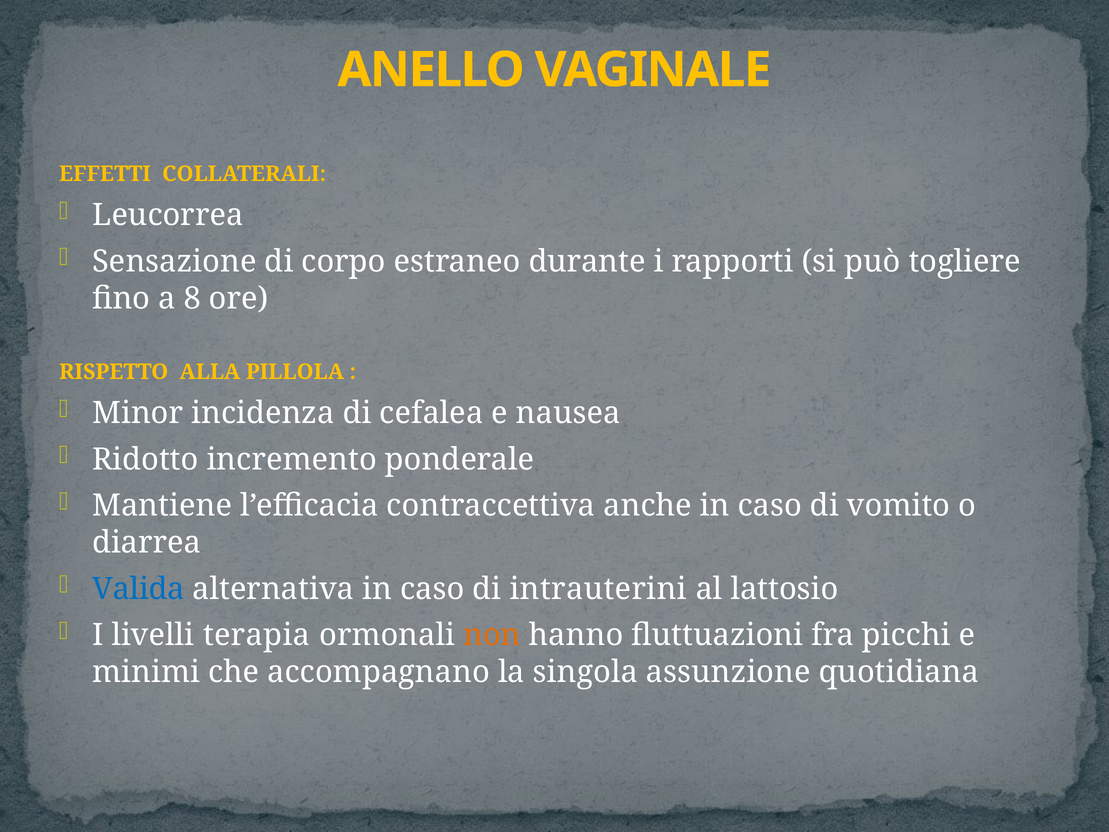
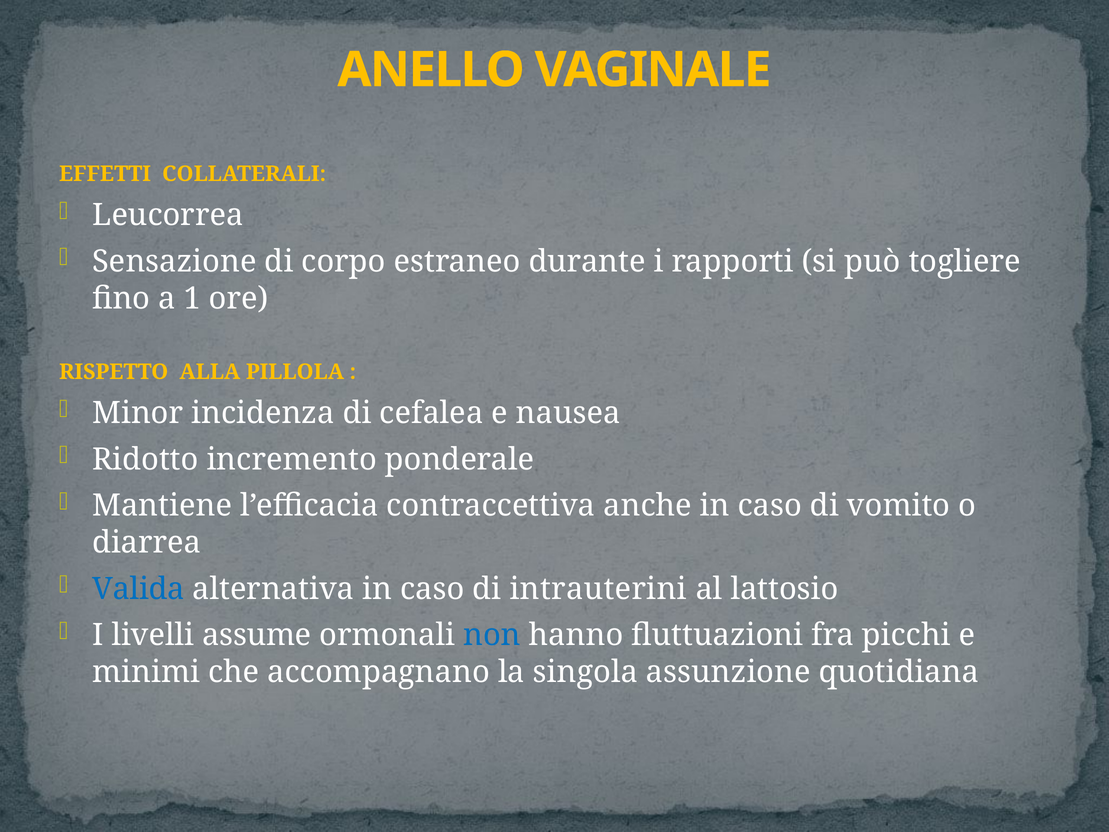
8: 8 -> 1 (192, 298)
terapia: terapia -> assume (257, 635)
non colour: orange -> blue (492, 635)
